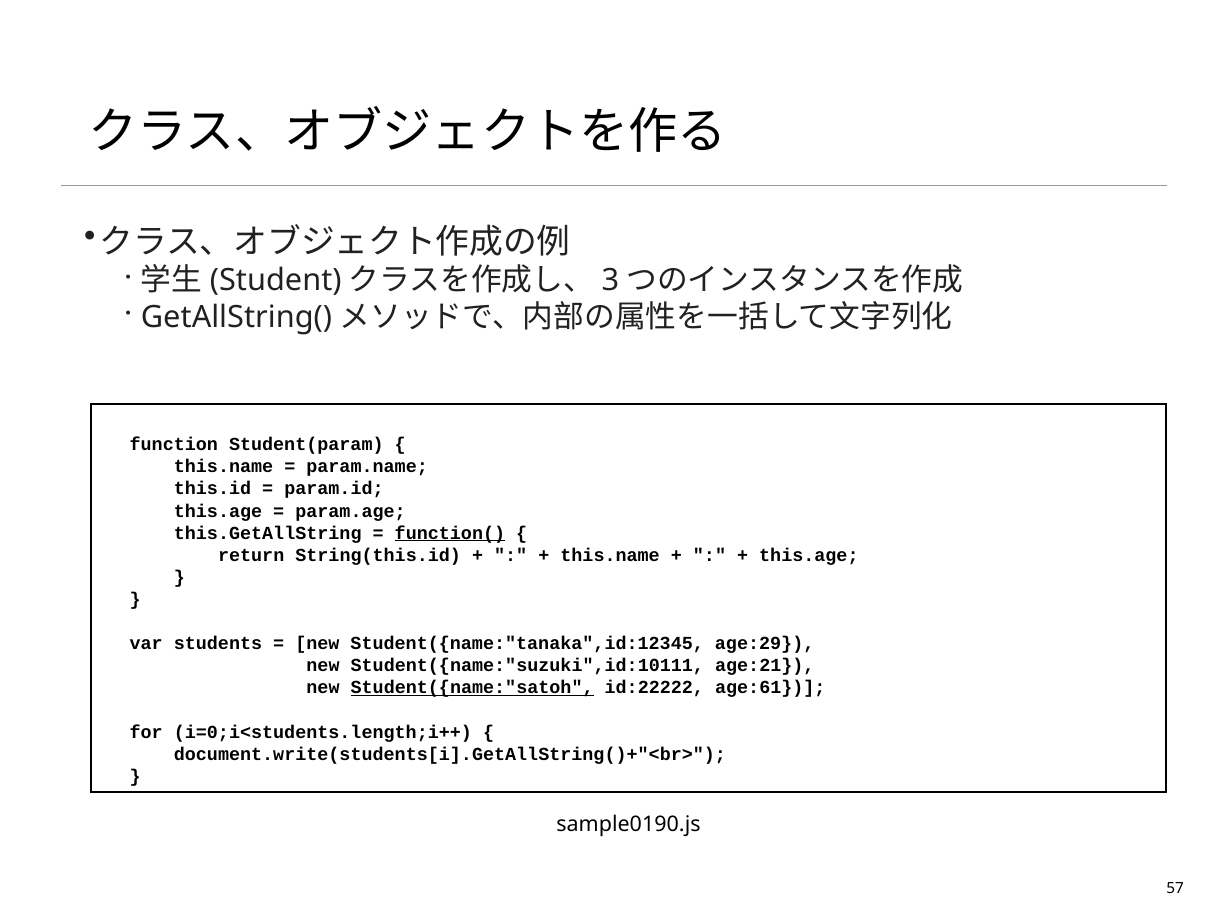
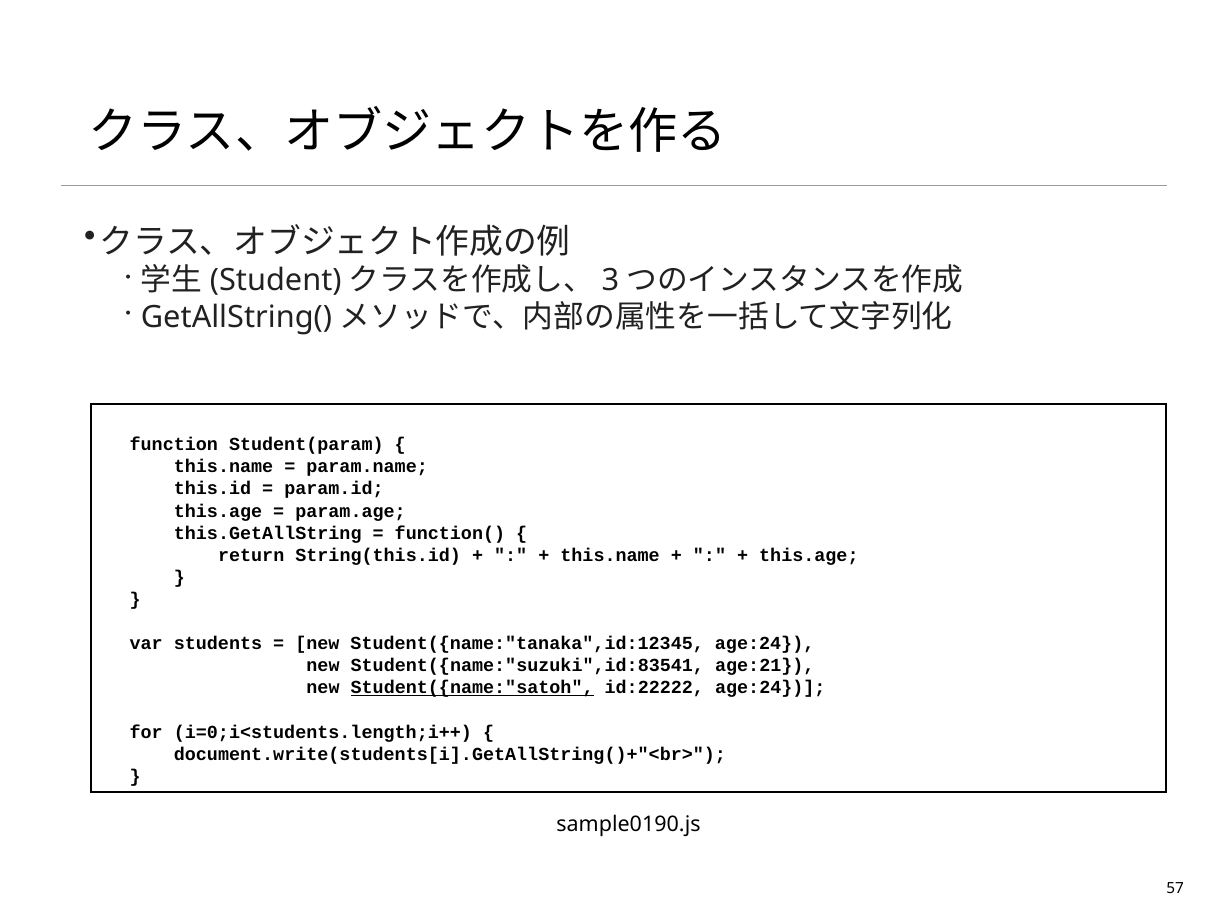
function( underline: present -> none (450, 533)
Student({name:"tanaka",id:12345 age:29: age:29 -> age:24 (765, 644)
Student({name:"suzuki",id:10111: Student({name:"suzuki",id:10111 -> Student({name:"suzuki",id:83541 (527, 666)
id:22222 age:61: age:61 -> age:24 (770, 688)
